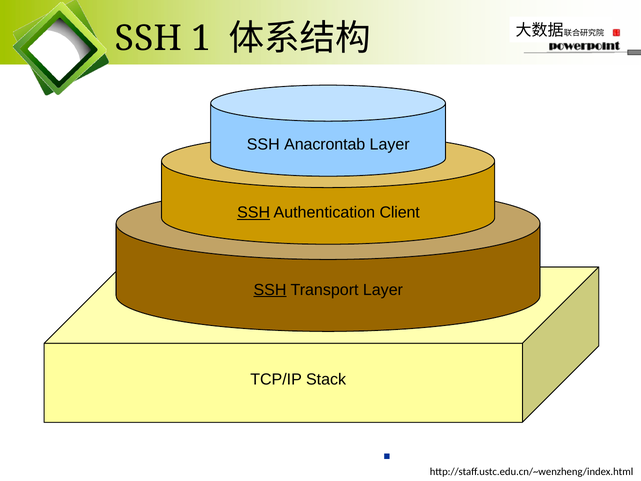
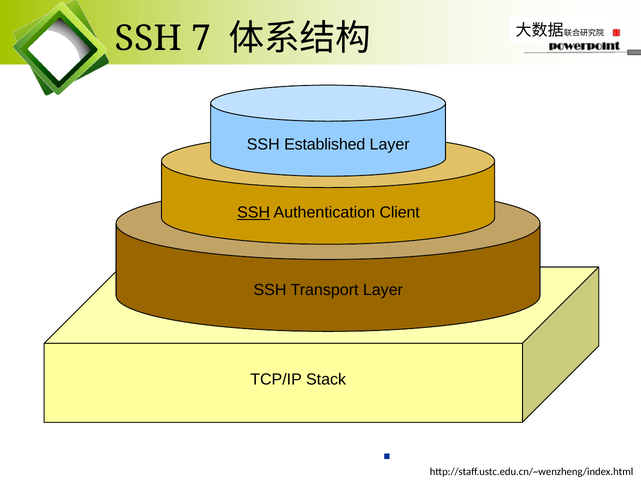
1: 1 -> 7 (201, 39)
Anacrontab: Anacrontab -> Established (325, 144)
SSH underline: present -> none (270, 290)
